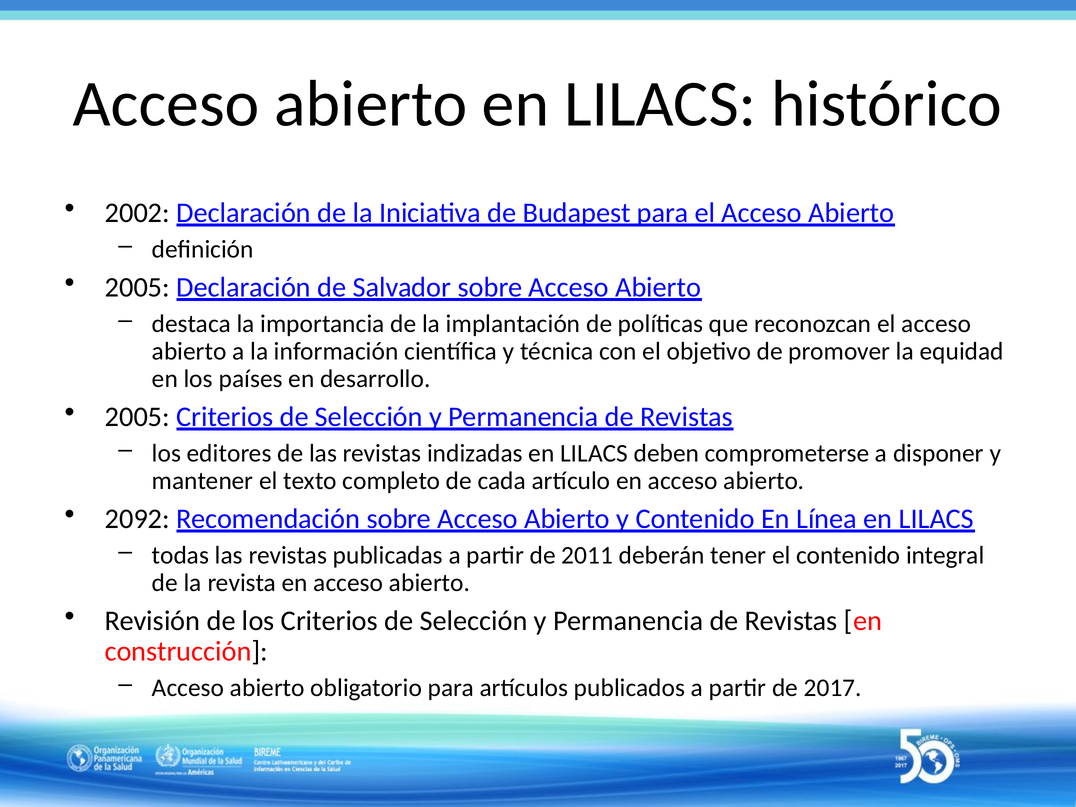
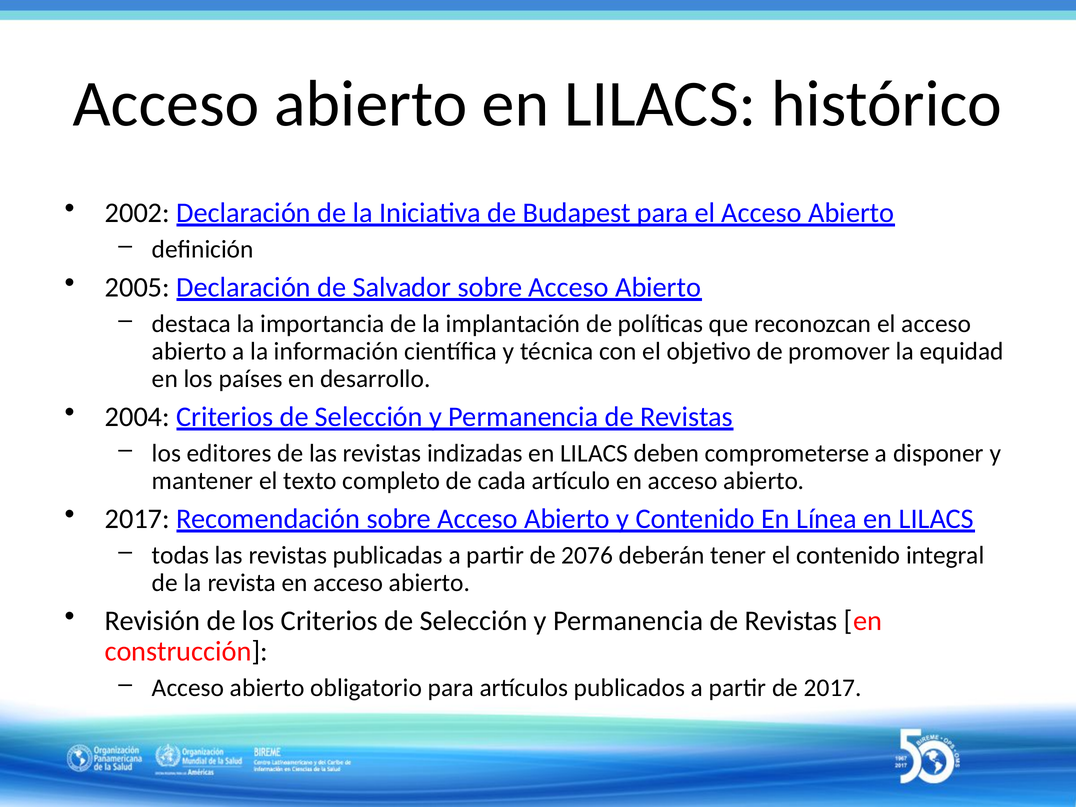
2005: 2005 -> 2004 (137, 417)
2092: 2092 -> 2017 (137, 519)
2011: 2011 -> 2076 (587, 555)
